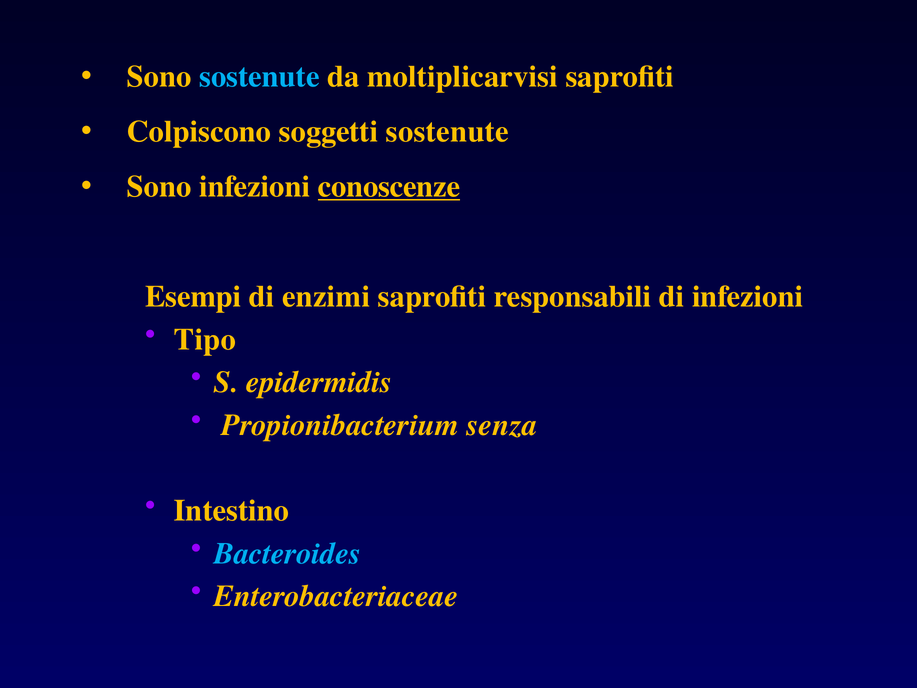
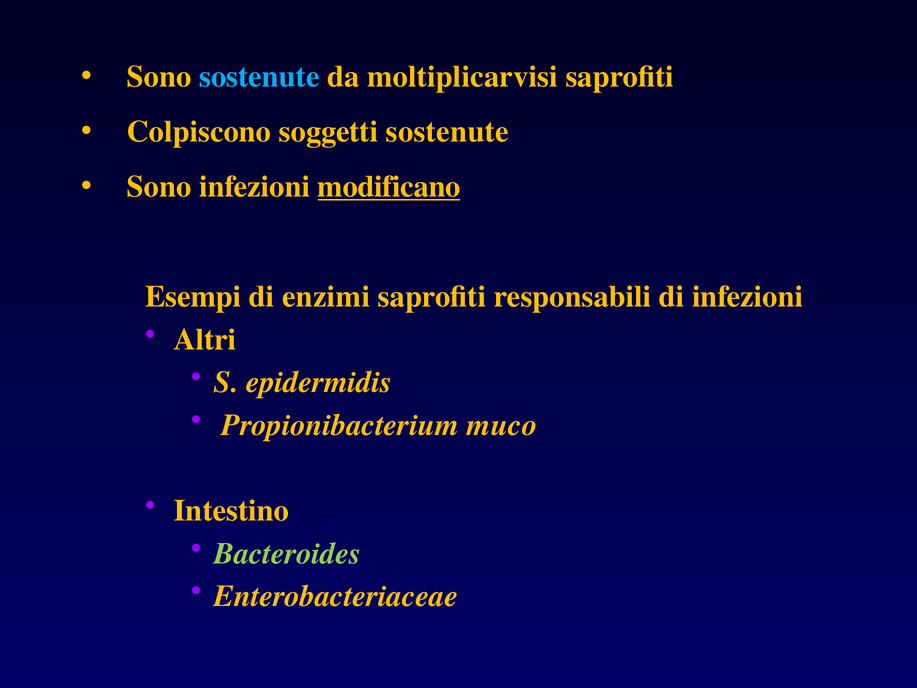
conoscenze: conoscenze -> modificano (389, 187)
Tipo: Tipo -> Altri (205, 339)
senza: senza -> muco (502, 425)
Bacteroides colour: light blue -> light green (287, 553)
